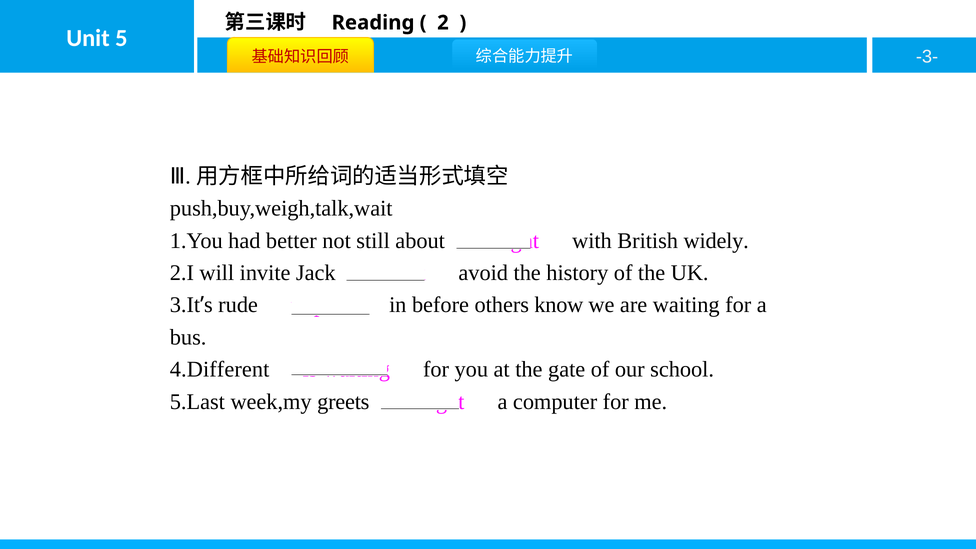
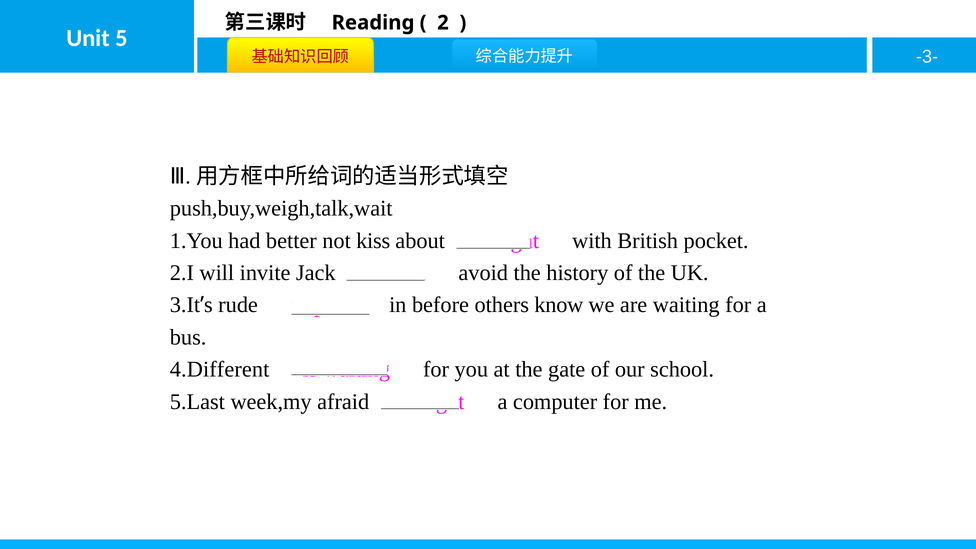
still: still -> kiss (373, 241)
widely: widely -> pocket (716, 241)
greets: greets -> afraid (343, 402)
